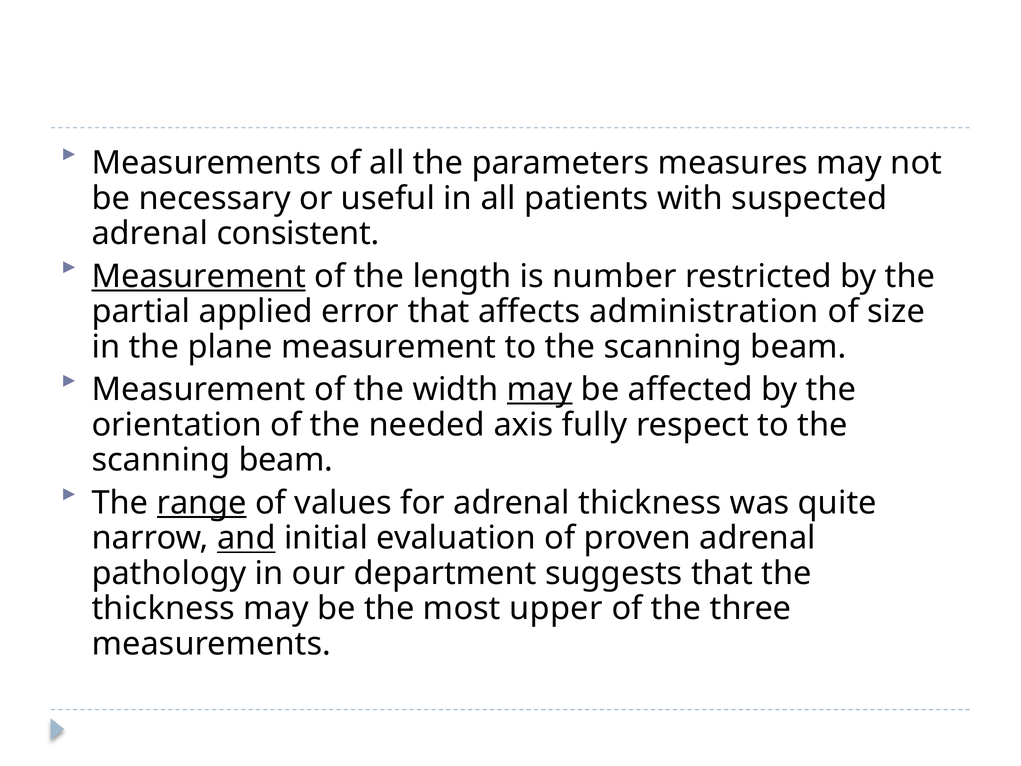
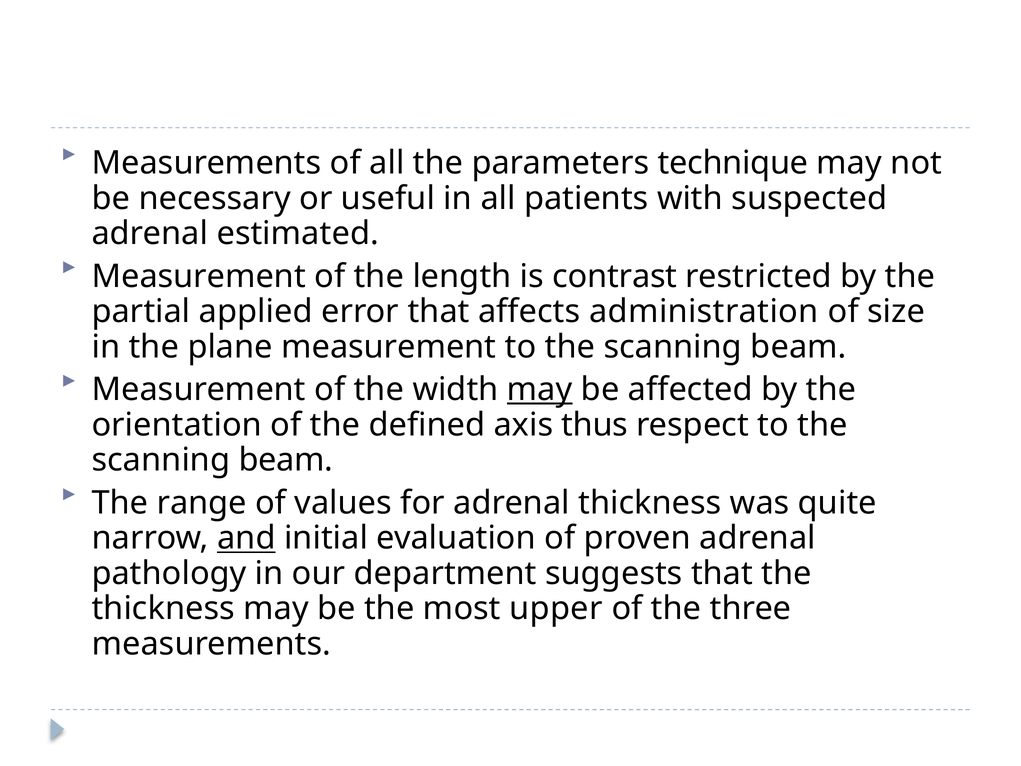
measures: measures -> technique (733, 163)
consistent: consistent -> estimated (298, 233)
Measurement underline: present -> none (199, 276)
number: number -> contrast (615, 276)
needed: needed -> defined (427, 425)
fully: fully -> thus (595, 425)
range underline: present -> none (202, 503)
